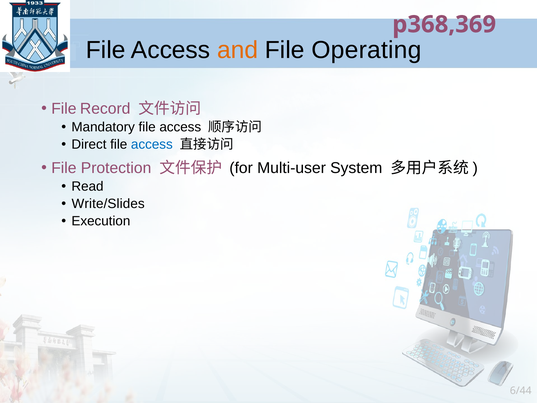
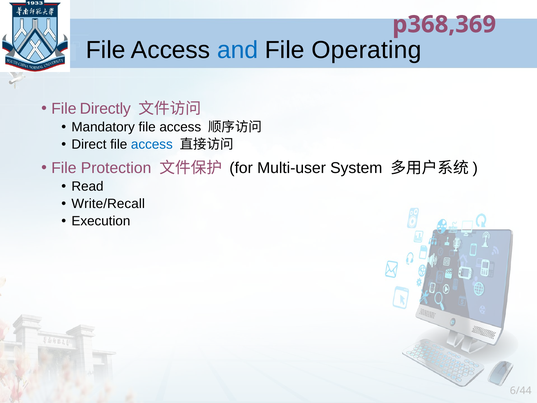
and colour: orange -> blue (238, 50)
Record: Record -> Directly (105, 109)
Write/Slides: Write/Slides -> Write/Recall (108, 204)
